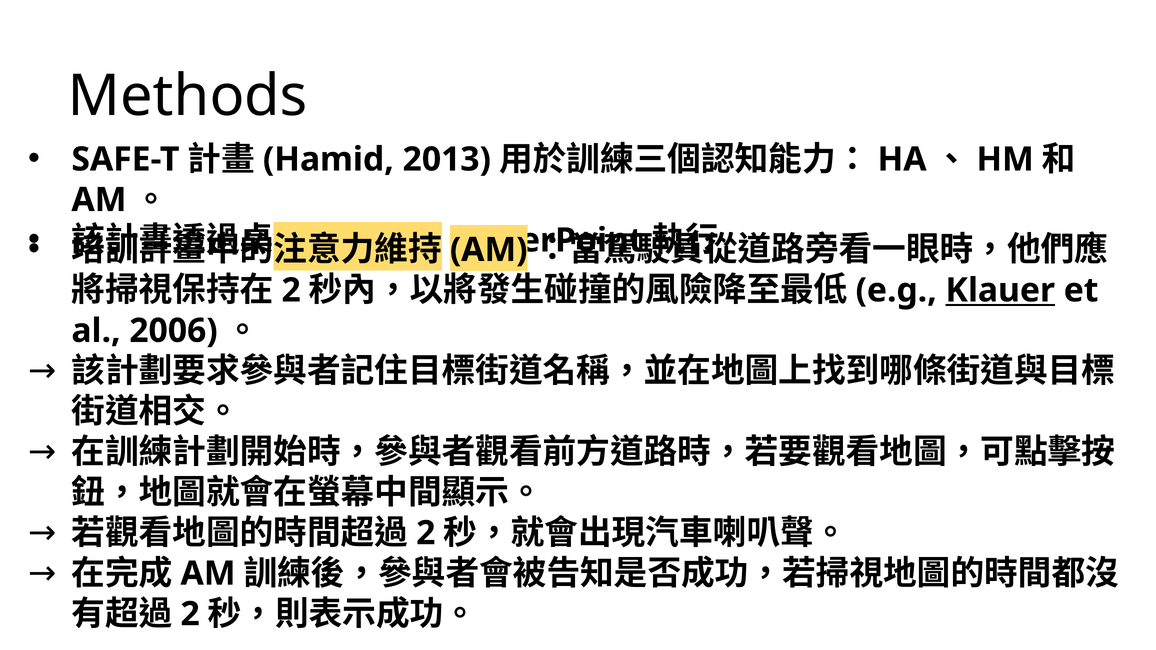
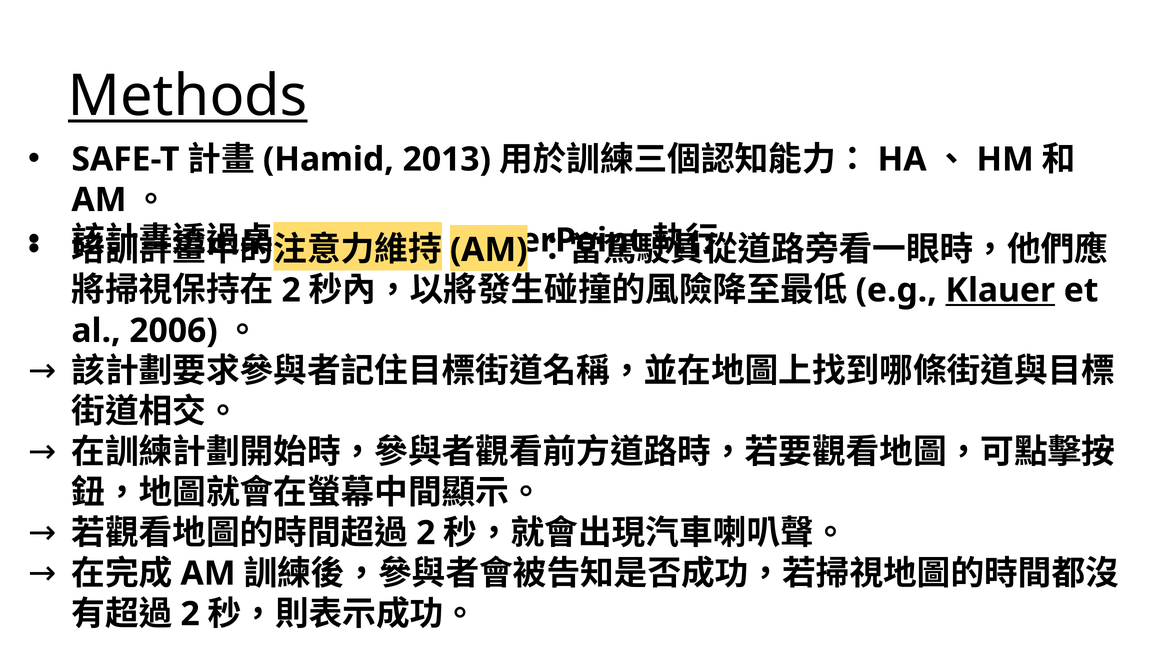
Methods underline: none -> present (188, 96)
